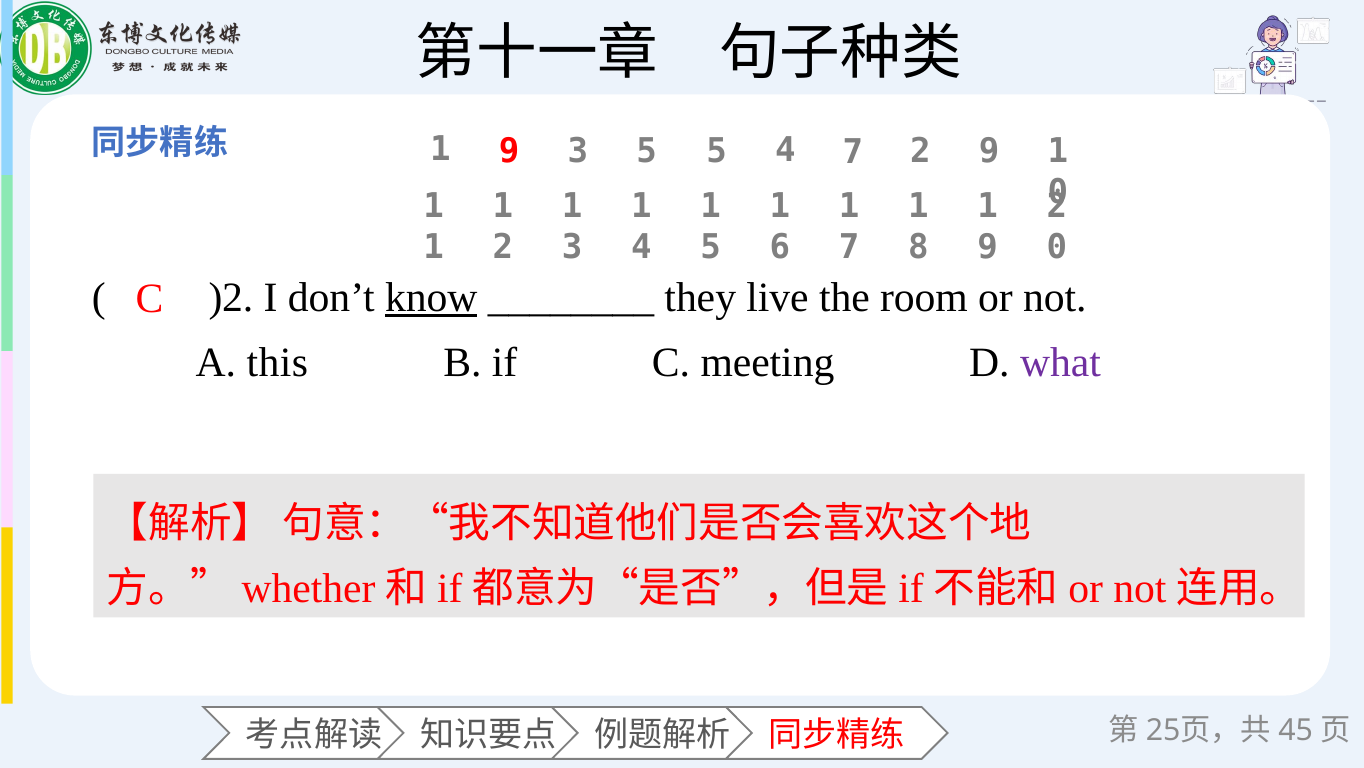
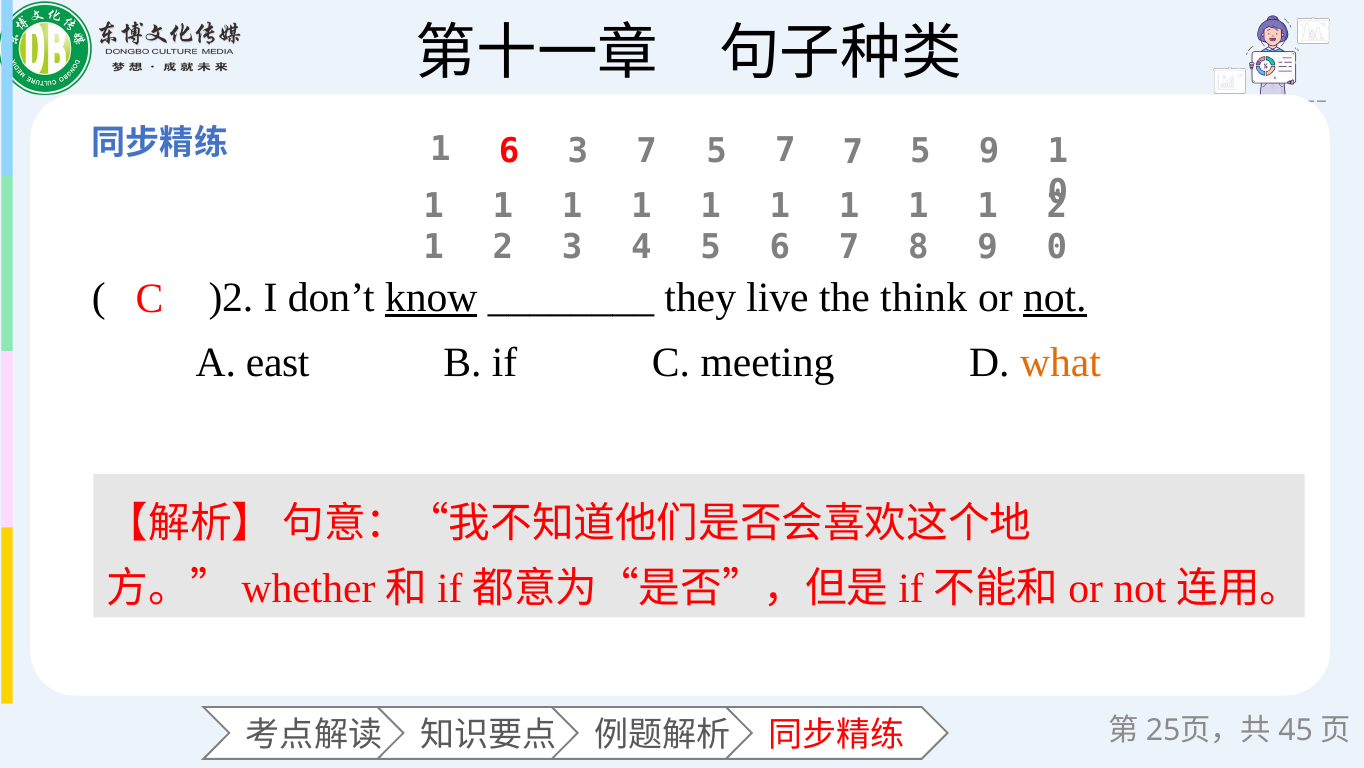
9: 9 -> 6 (509, 151)
3 5: 5 -> 7 (647, 151)
5 4: 4 -> 7 (785, 150)
2: 2 -> 5 (920, 151)
room: room -> think (924, 297)
not underline: none -> present (1055, 297)
this: this -> east (278, 362)
what colour: purple -> orange (1060, 362)
